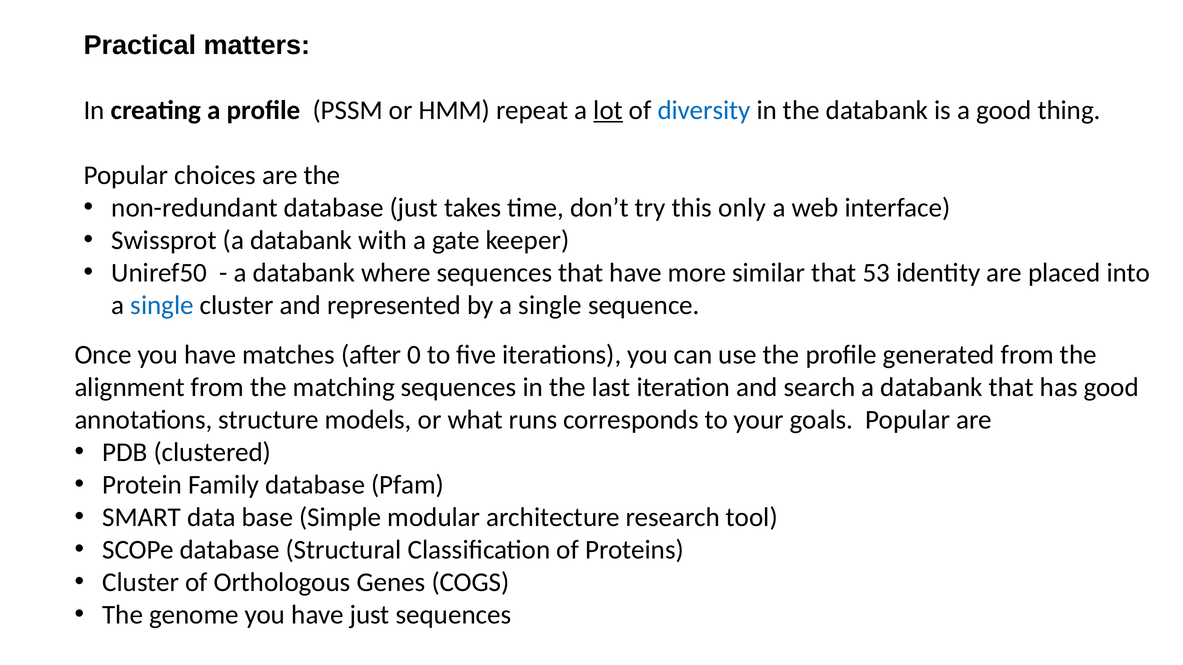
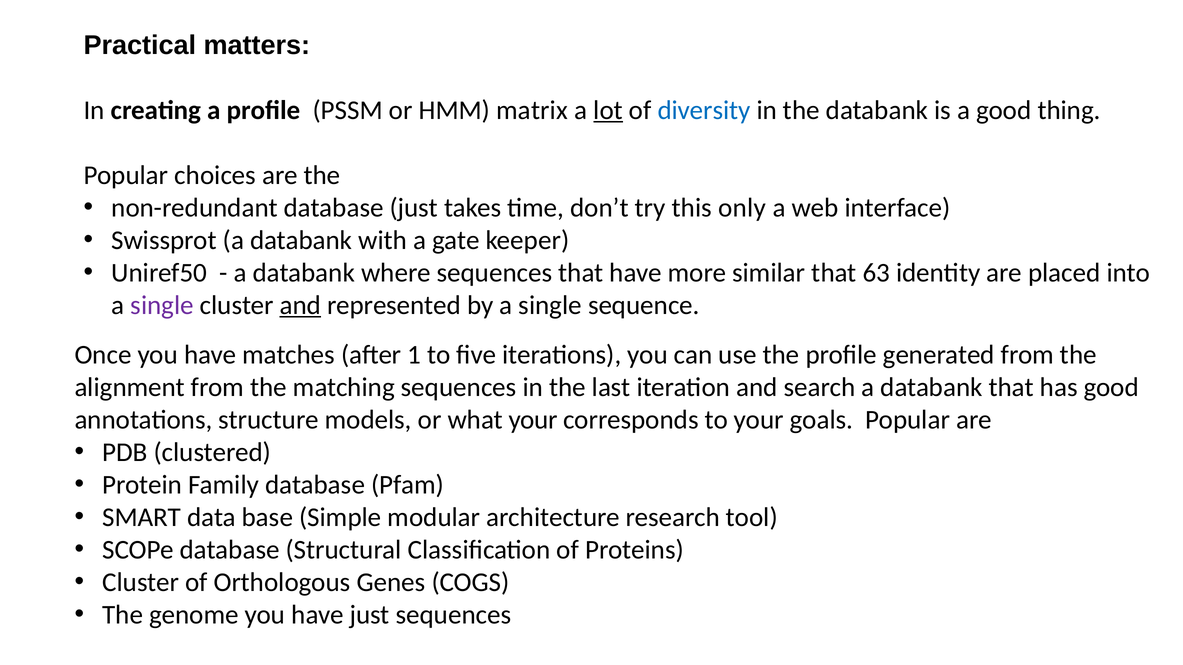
repeat: repeat -> matrix (532, 110)
53: 53 -> 63 (876, 273)
single colour: blue -> purple (162, 305)
and underline: none -> present (300, 305)
0: 0 -> 1 (414, 355)
what runs: runs -> your (533, 420)
